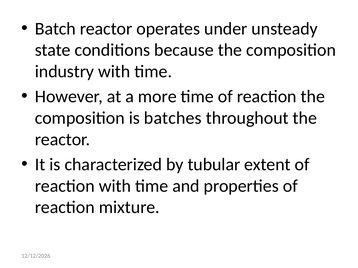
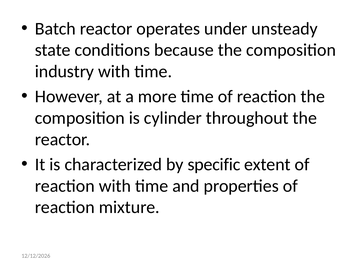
batches: batches -> cylinder (173, 118)
tubular: tubular -> specific (214, 165)
